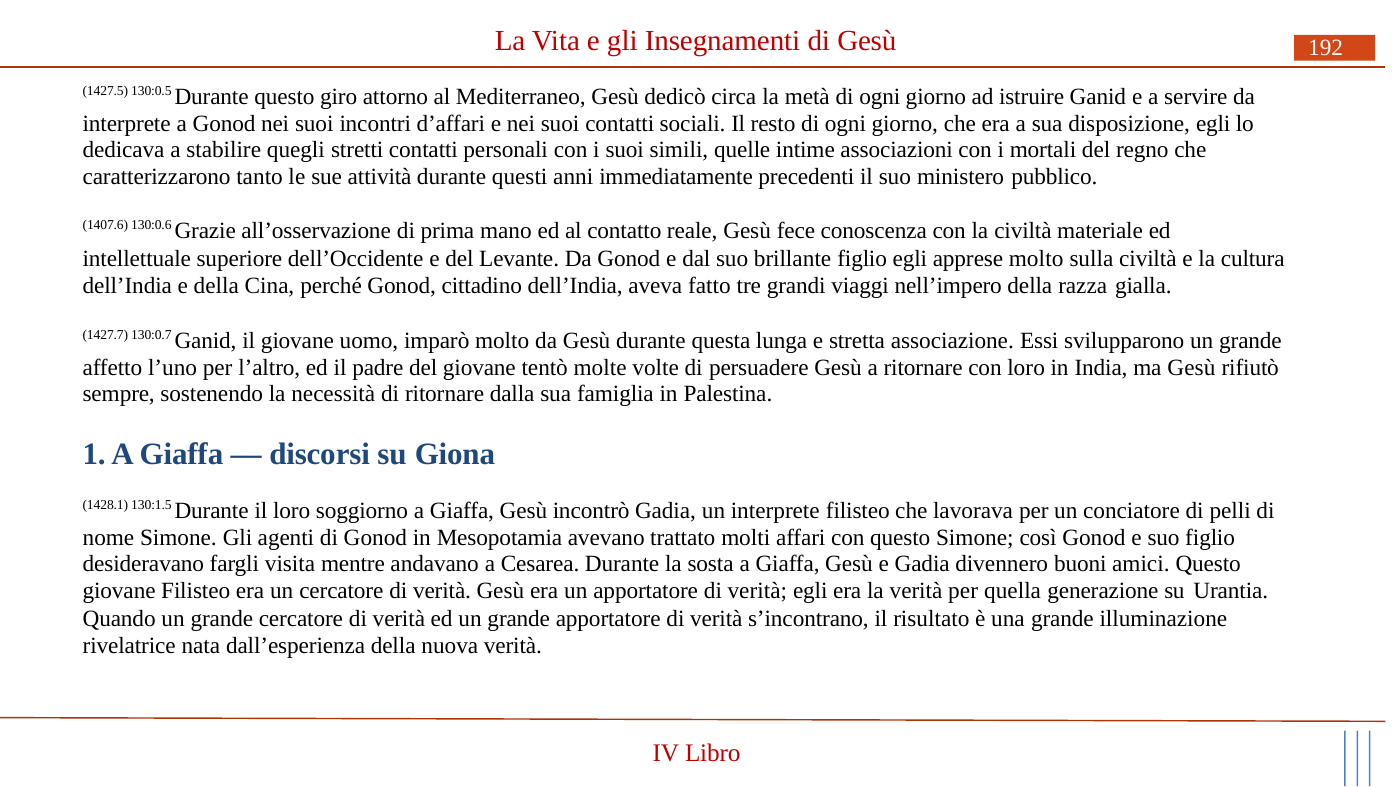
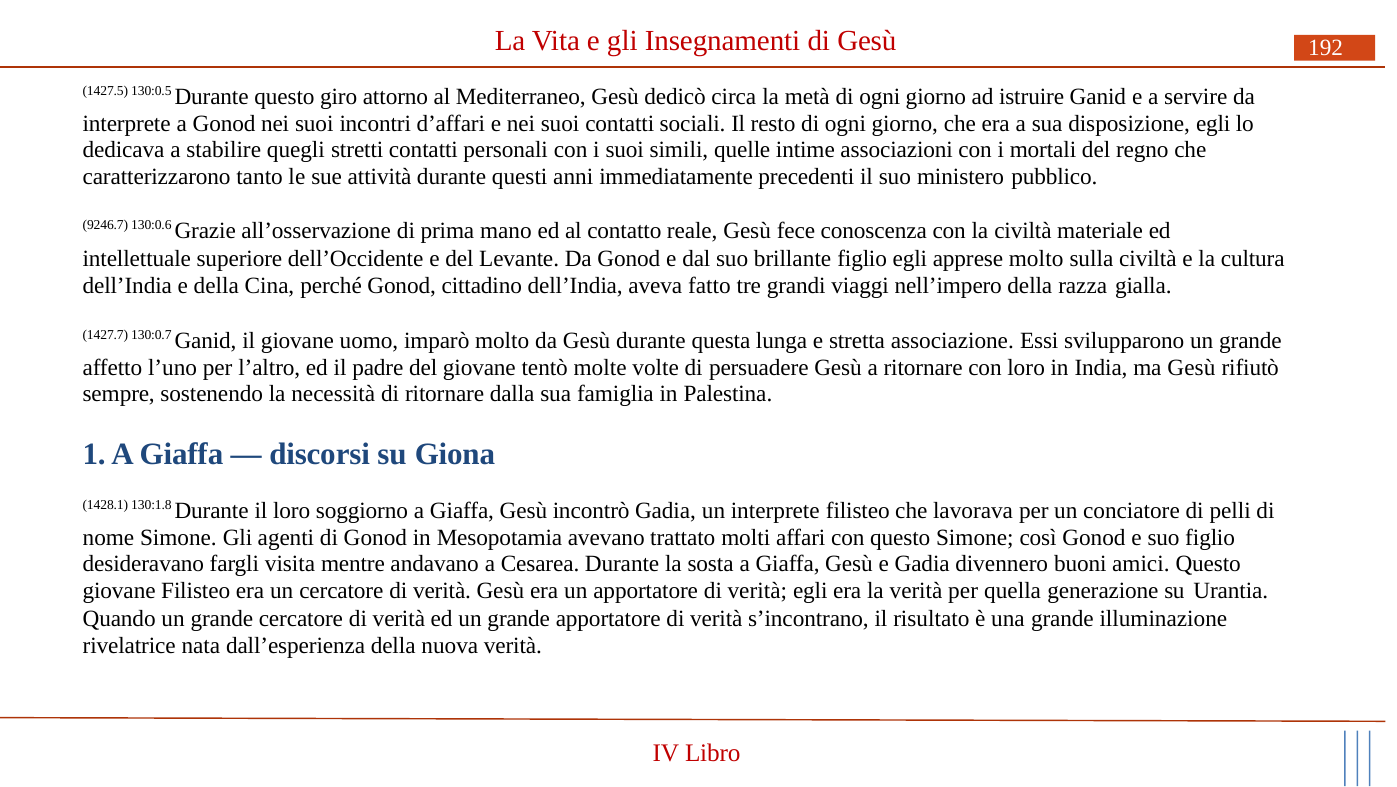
1407.6: 1407.6 -> 9246.7 (105, 225)
130:1.5: 130:1.5 -> 130:1.8 (151, 505)
